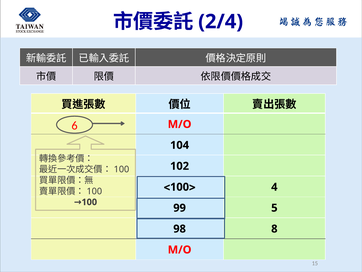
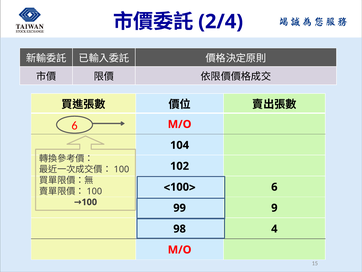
4: 4 -> 6 (274, 187)
5: 5 -> 9 (274, 208)
8: 8 -> 4 (274, 228)
